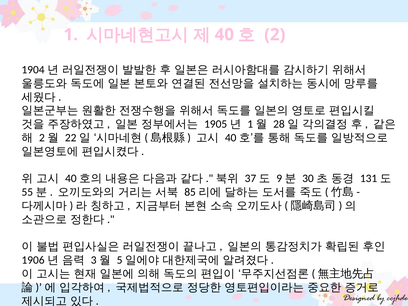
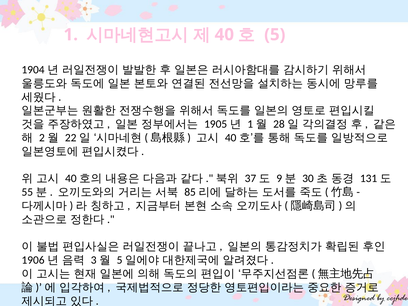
2: 2 -> 5 (275, 35)
